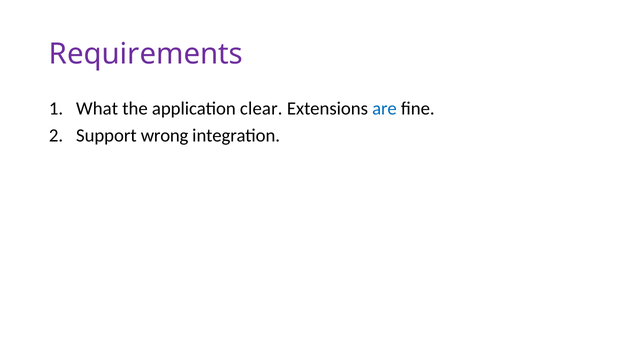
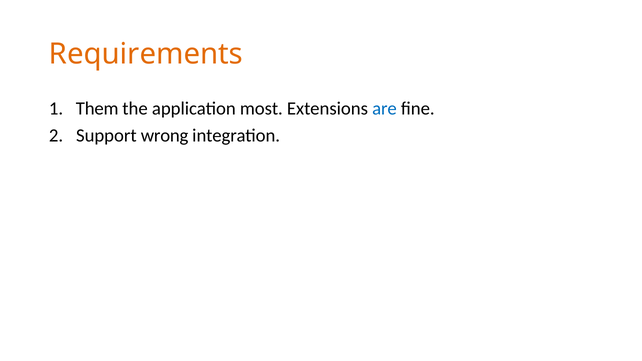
Requirements colour: purple -> orange (146, 54)
What: What -> Them (97, 109)
clear: clear -> most (261, 109)
